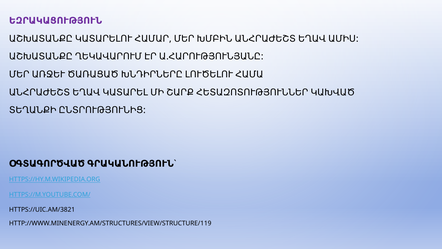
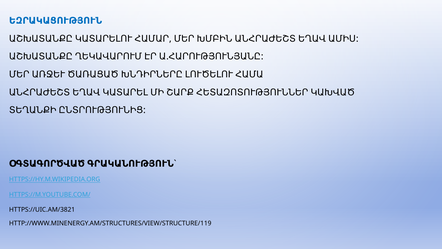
ԵԶՐԱԿԱՑՈՒԹՅՈՒՆ colour: purple -> blue (56, 21)
